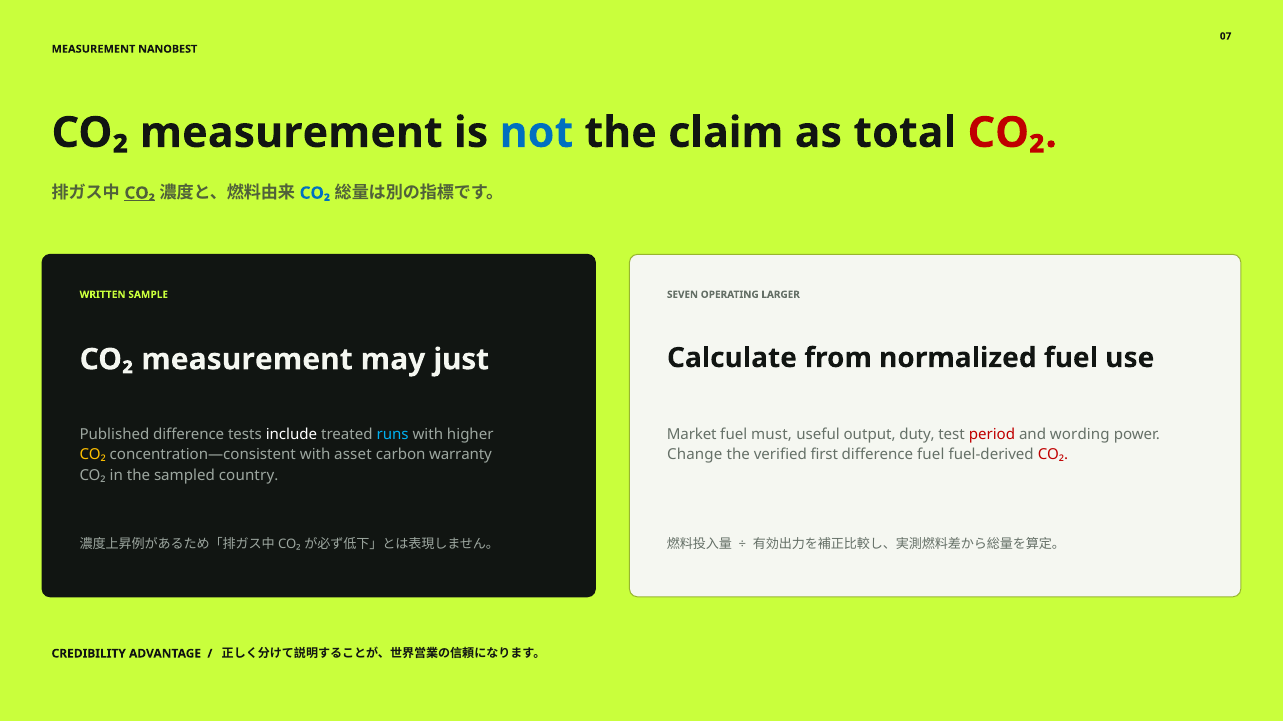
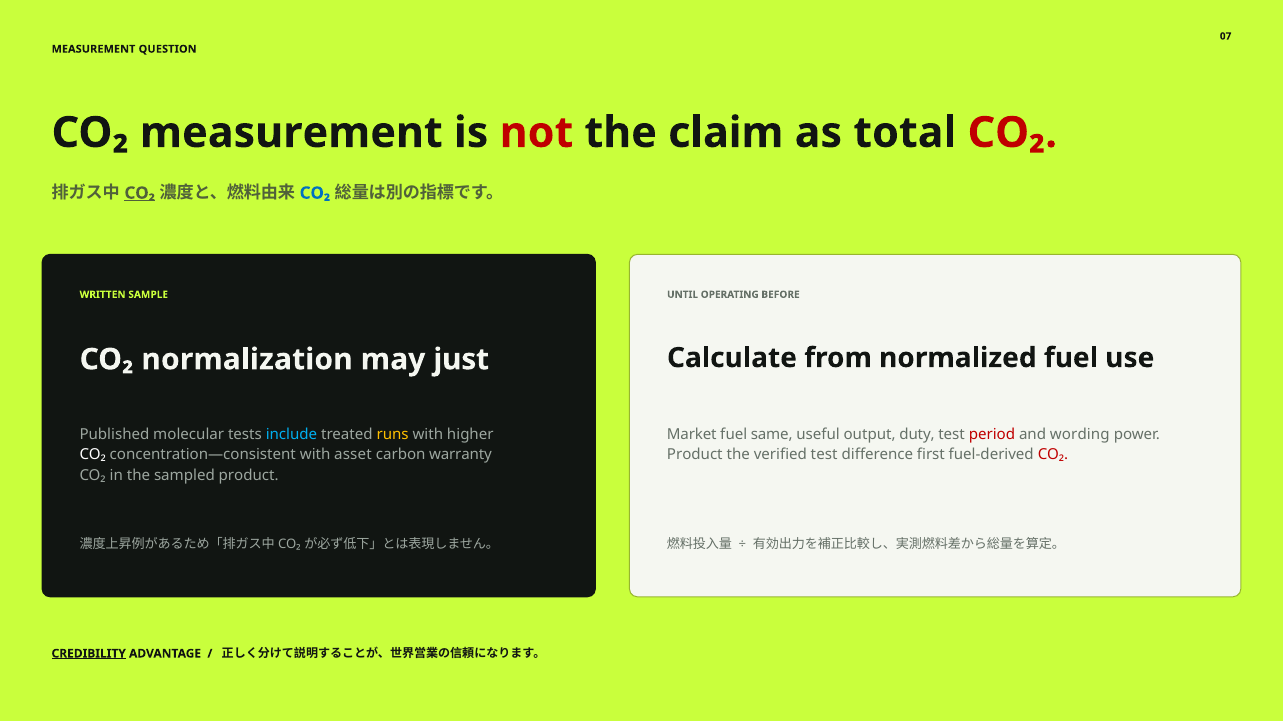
NANOBEST: NANOBEST -> QUESTION (168, 49)
not colour: blue -> red (536, 133)
SEVEN: SEVEN -> UNTIL (683, 295)
LARGER: LARGER -> BEFORE (781, 295)
measurement: measurement -> normalization (247, 360)
Published difference: difference -> molecular (189, 435)
include colour: white -> light blue (292, 435)
runs colour: light blue -> yellow (393, 435)
must: must -> same (772, 435)
CO₂ colour: yellow -> white (93, 455)
Change: Change -> Product (695, 455)
verified first: first -> test (824, 455)
difference fuel: fuel -> first (931, 455)
sampled country: country -> product (249, 476)
CREDIBILITY underline: none -> present (89, 654)
